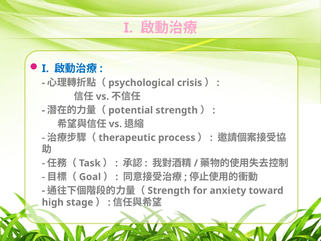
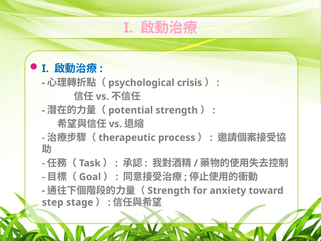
high: high -> step (53, 202)
